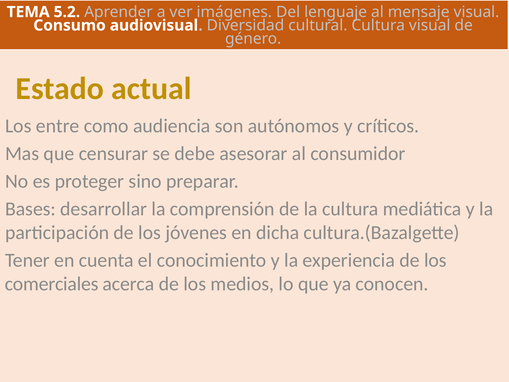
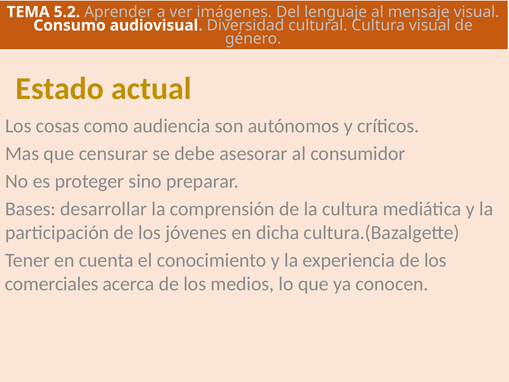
entre: entre -> cosas (58, 126)
